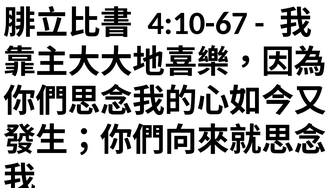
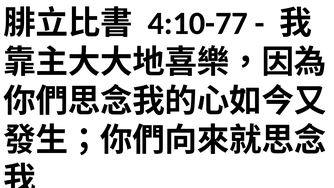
4:10-67: 4:10-67 -> 4:10-77 (198, 23)
